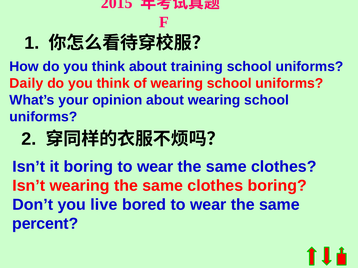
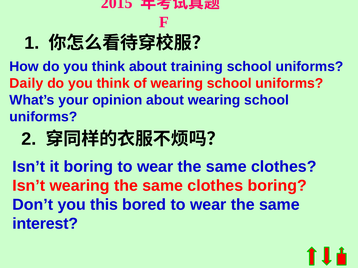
live: live -> this (104, 205)
percent: percent -> interest (45, 224)
